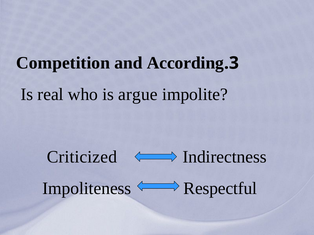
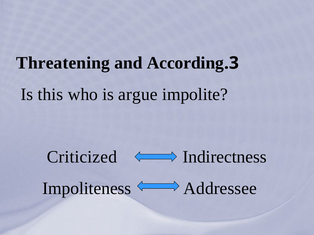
Competition: Competition -> Threatening (63, 63)
real: real -> this (50, 95)
Respectful: Respectful -> Addressee (220, 189)
